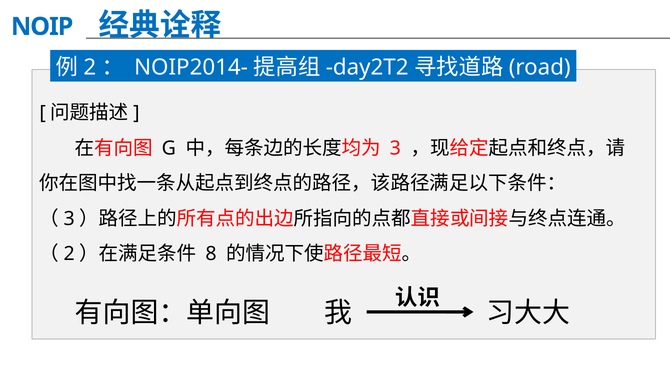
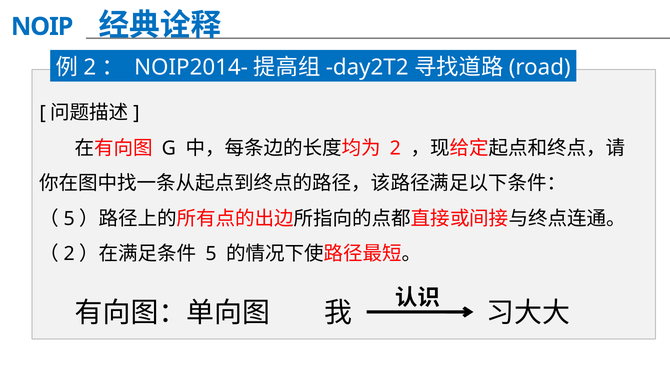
3: 3 -> 2 (395, 148)
3: 3 -> 5 (69, 218)
8: 8 -> 5 (211, 254)
